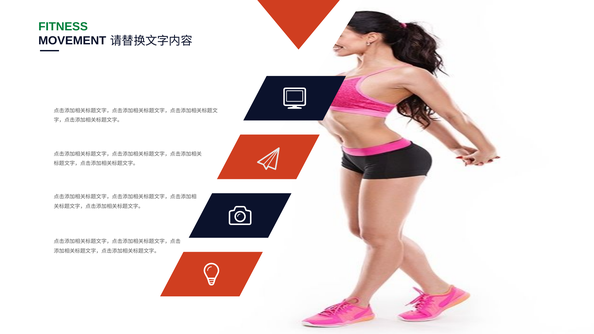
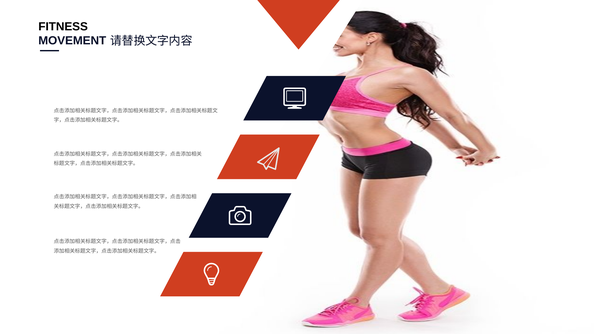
FITNESS colour: green -> black (63, 27)
